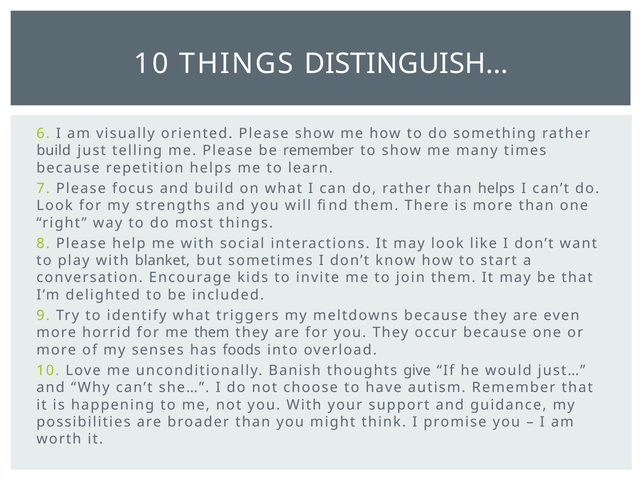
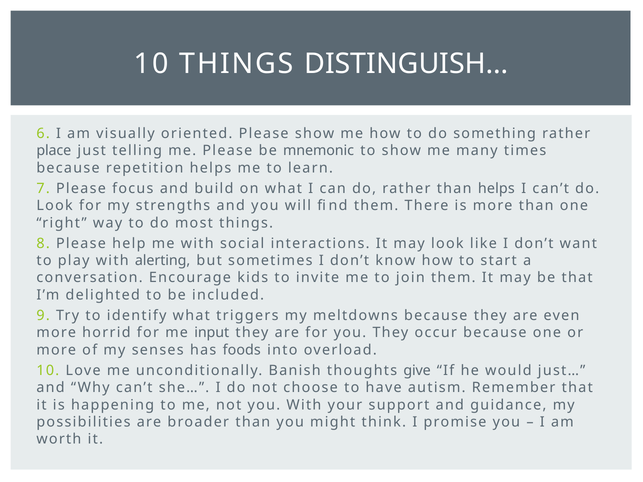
build: build -> place (54, 151)
be remember: remember -> mnemonic (319, 151)
blanket: blanket -> alerting (163, 261)
me them: them -> input (212, 333)
